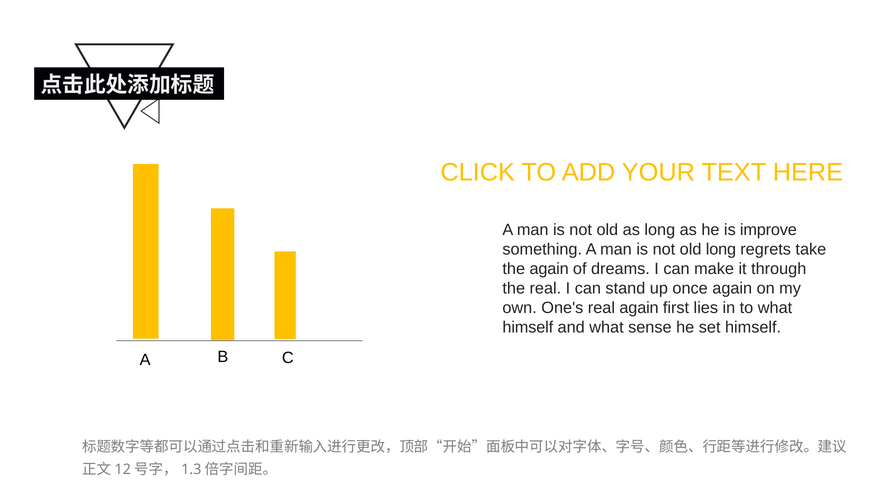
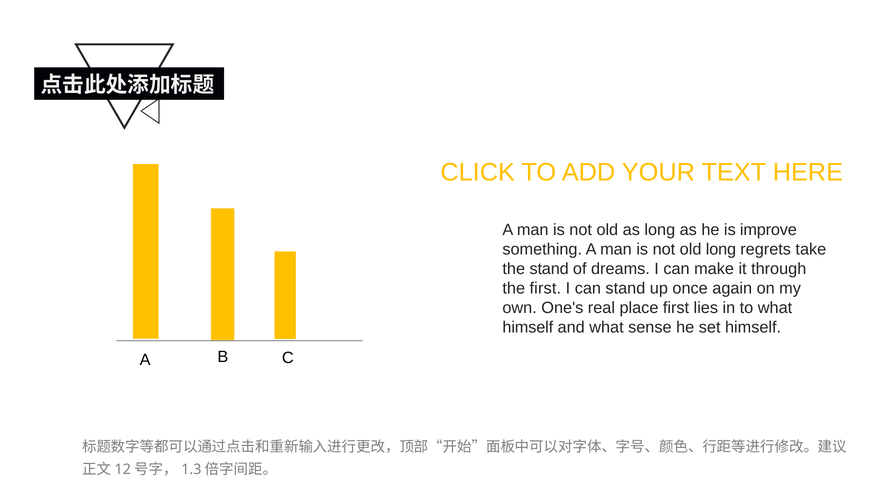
the again: again -> stand (549, 269)
the real: real -> first (545, 288)
real again: again -> place (639, 308)
